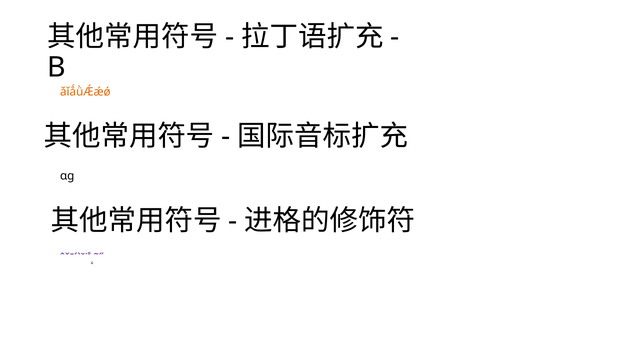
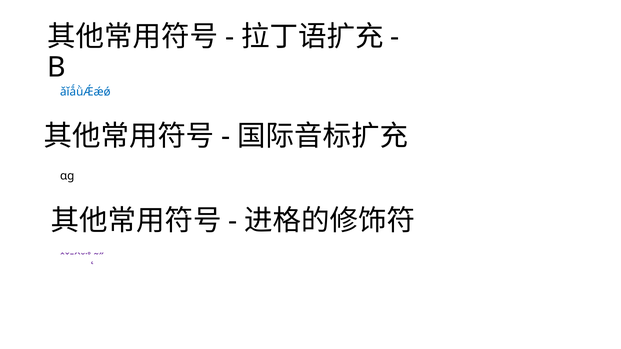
ǎǐǻǜǼǽǿ colour: orange -> blue (85, 92)
